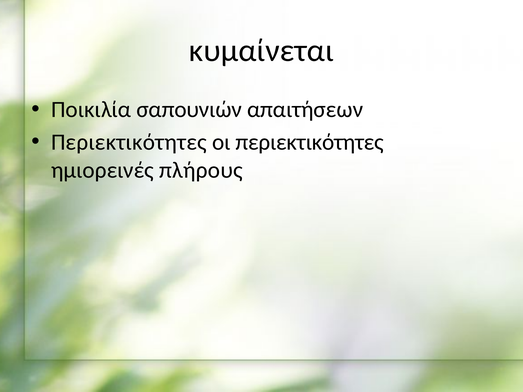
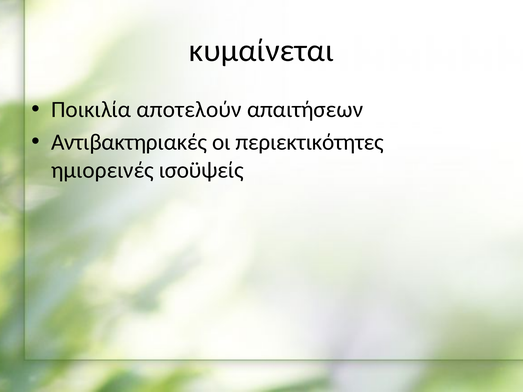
σαπουνιών: σαπουνιών -> αποτελούν (189, 110)
Περιεκτικότητες: Περιεκτικότητες -> Αντιβακτηριακές (129, 142)
πλήρους: πλήρους -> ισοϋψείς (201, 170)
